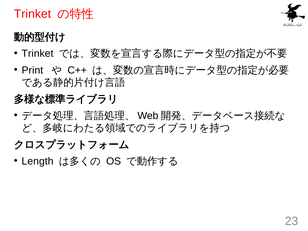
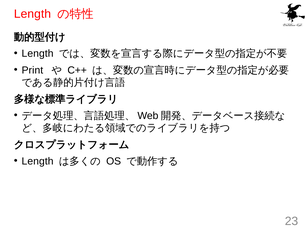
Trinket: Trinket -> Length (32, 14)
Trinket: Trinket -> Length (38, 54)
